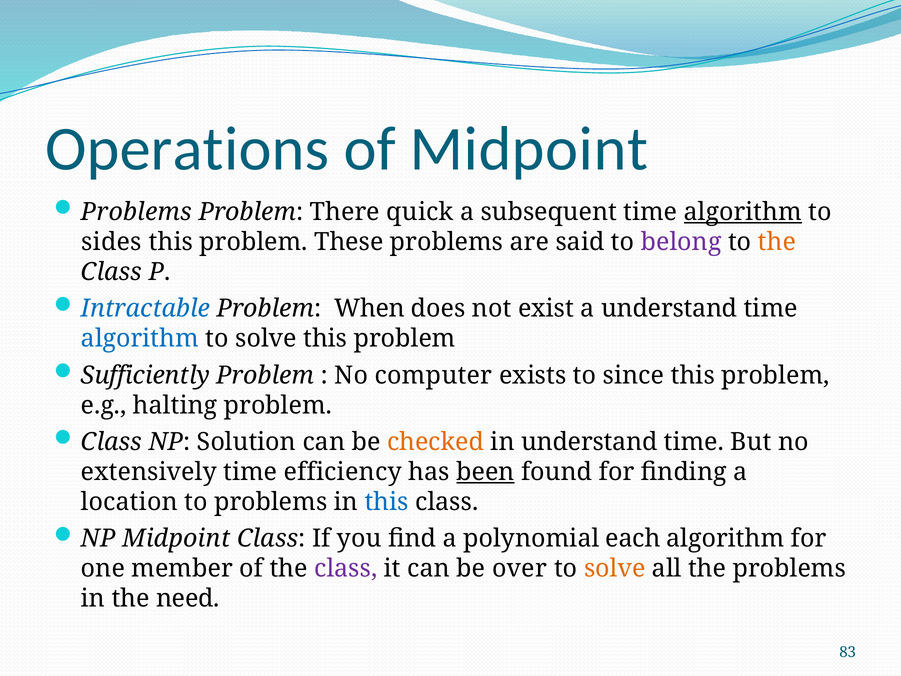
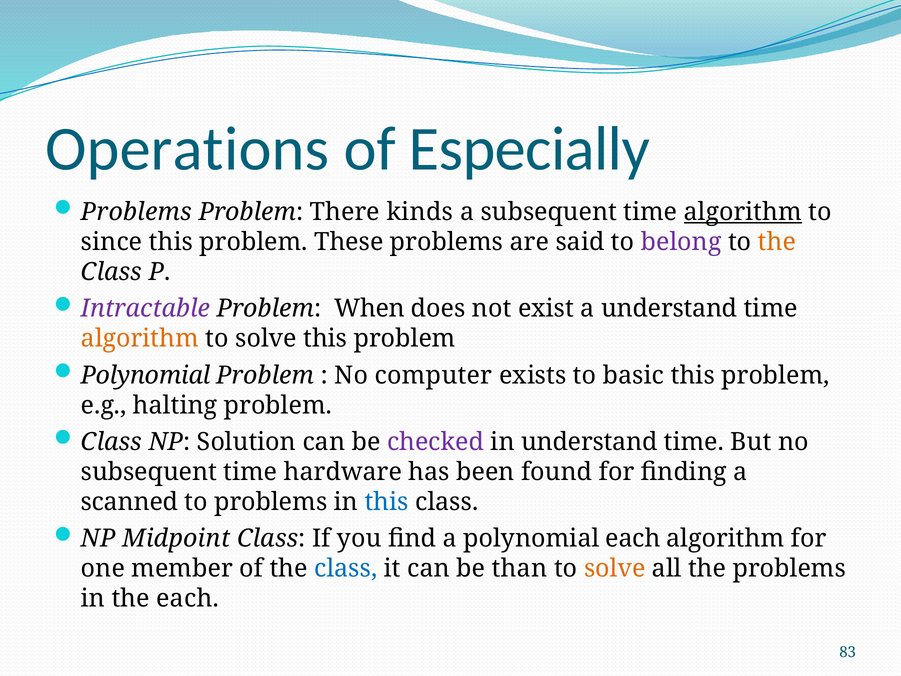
of Midpoint: Midpoint -> Especially (529, 149)
quick: quick -> kinds (420, 212)
sides: sides -> since (112, 242)
Intractable colour: blue -> purple (146, 309)
algorithm colour: blue -> orange (140, 339)
Sufficiently: Sufficiently -> Polynomial (146, 375)
since: since -> basic (633, 375)
checked colour: orange -> purple (436, 442)
extensively: extensively -> subsequent (149, 472)
efficiency: efficiency -> hardware (343, 472)
been underline: present -> none (485, 472)
location: location -> scanned (130, 502)
class colour: purple -> blue (346, 568)
over: over -> than (519, 568)
the need: need -> each (188, 598)
